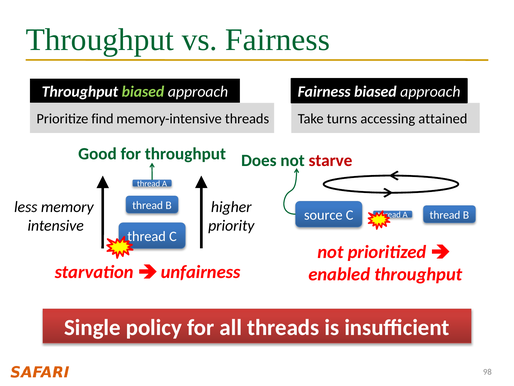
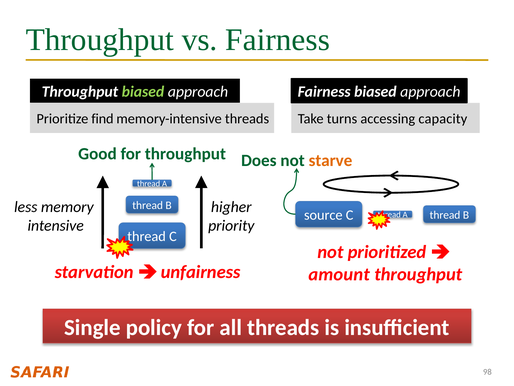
attained: attained -> capacity (443, 119)
starve colour: red -> orange (330, 160)
enabled: enabled -> amount (339, 274)
